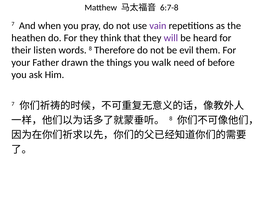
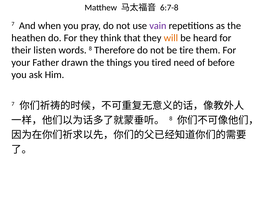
will colour: purple -> orange (171, 38)
evil: evil -> tire (186, 50)
walk: walk -> tired (161, 63)
